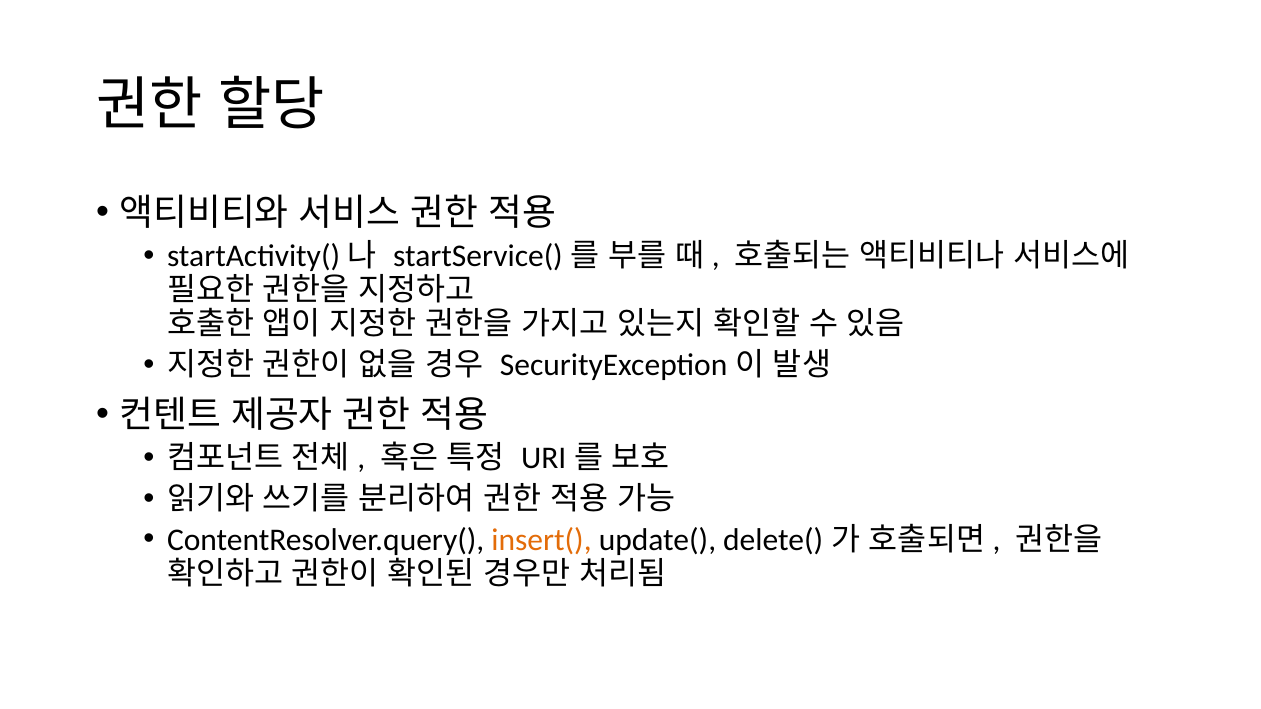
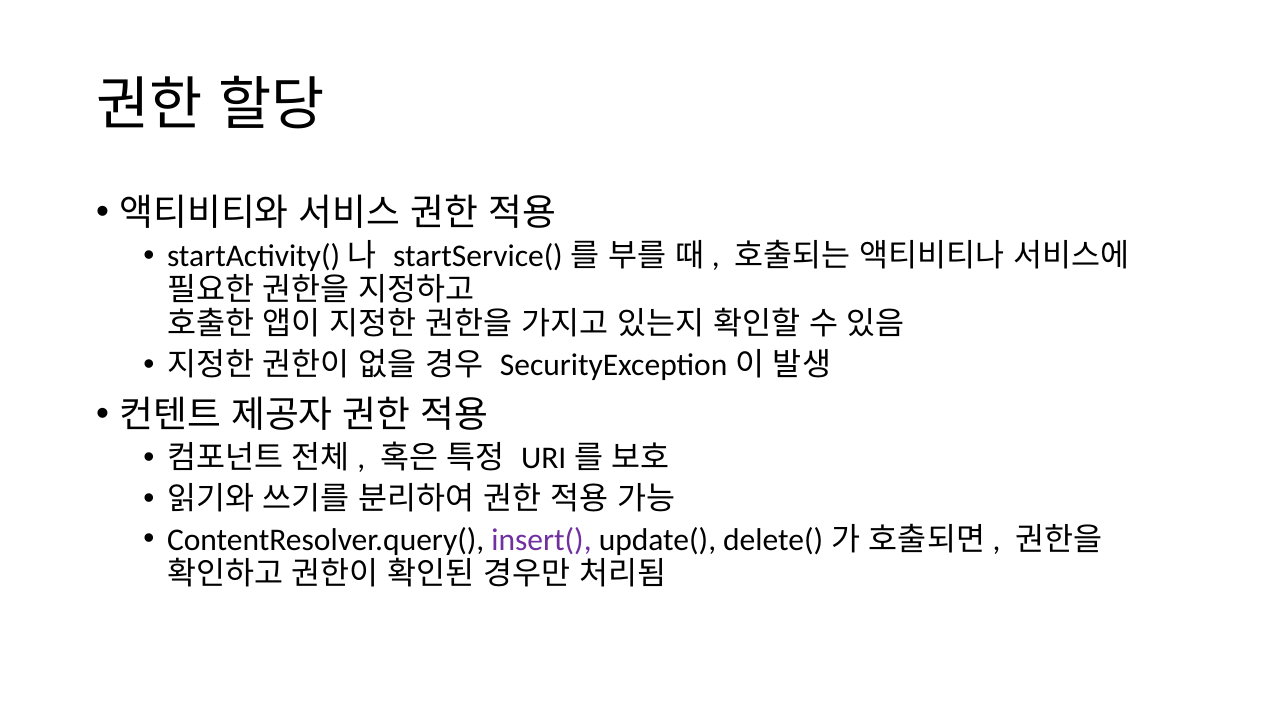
insert( colour: orange -> purple (542, 540)
